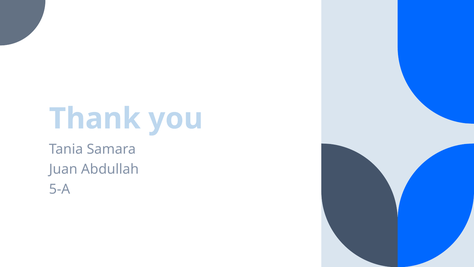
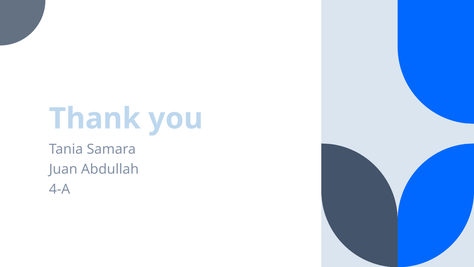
5-A: 5-A -> 4-A (60, 189)
